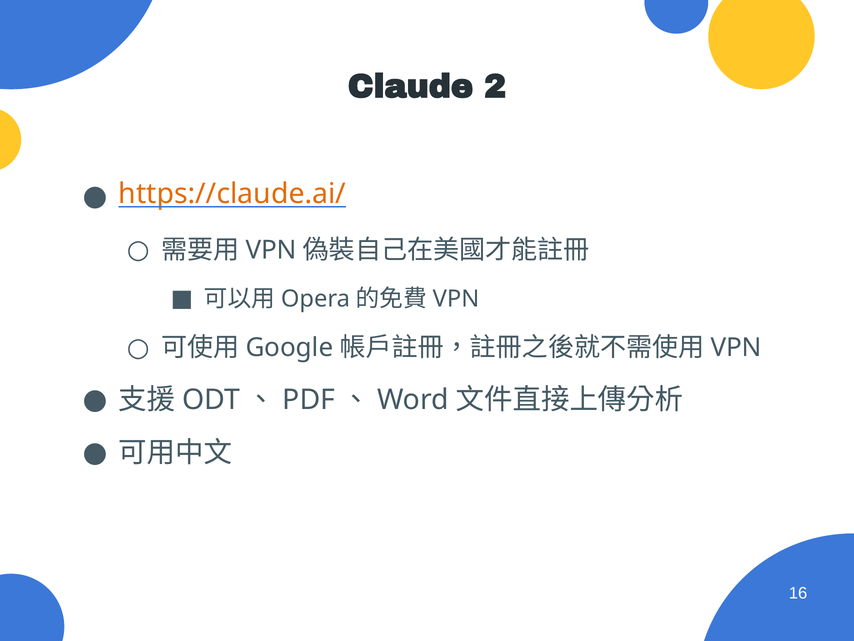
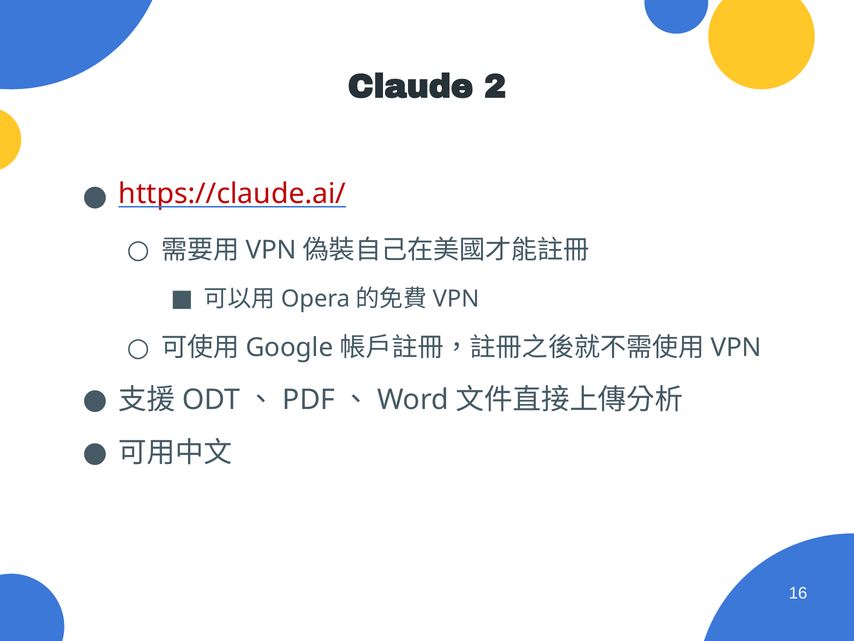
https://claude.ai/ colour: orange -> red (232, 194)
